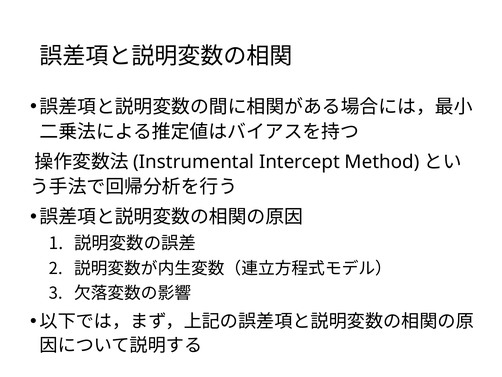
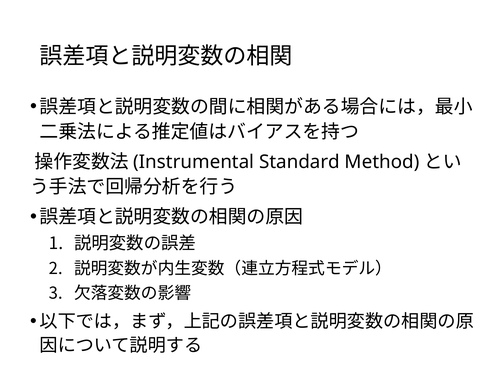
Intercept: Intercept -> Standard (299, 162)
